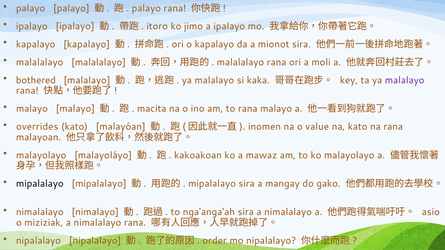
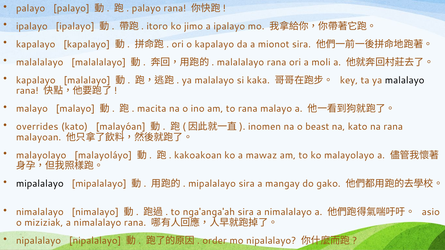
bothered: bothered -> kapalayo (36, 80)
malalayo colour: purple -> black (405, 80)
value: value -> beast (317, 127)
